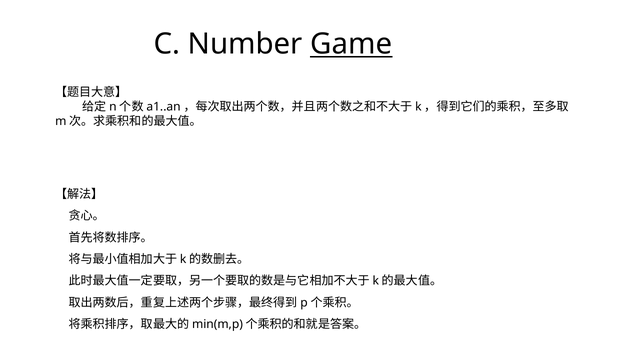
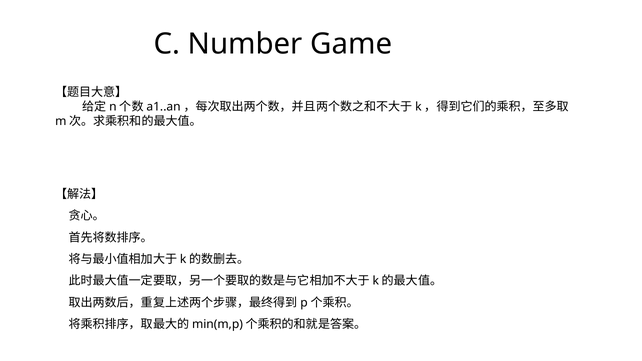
Game underline: present -> none (351, 44)
